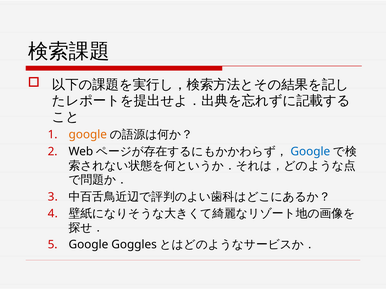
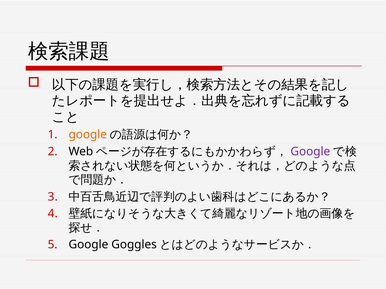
Google colour: blue -> purple (310, 152)
